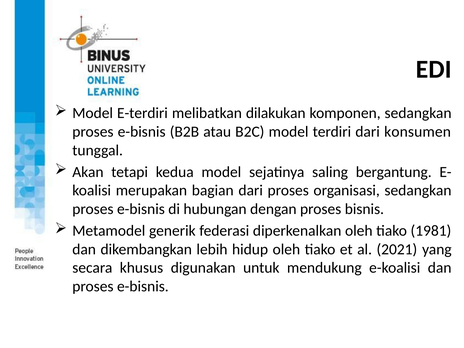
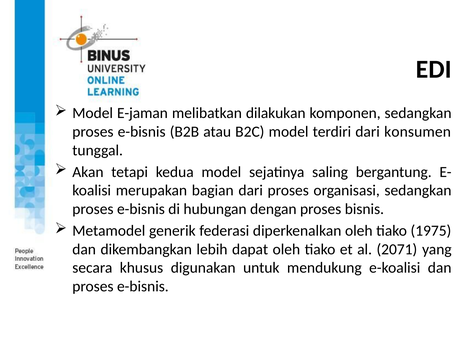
E-terdiri: E-terdiri -> E-jaman (142, 113)
1981: 1981 -> 1975 (431, 231)
hidup: hidup -> dapat (250, 249)
2021: 2021 -> 2071 (397, 249)
